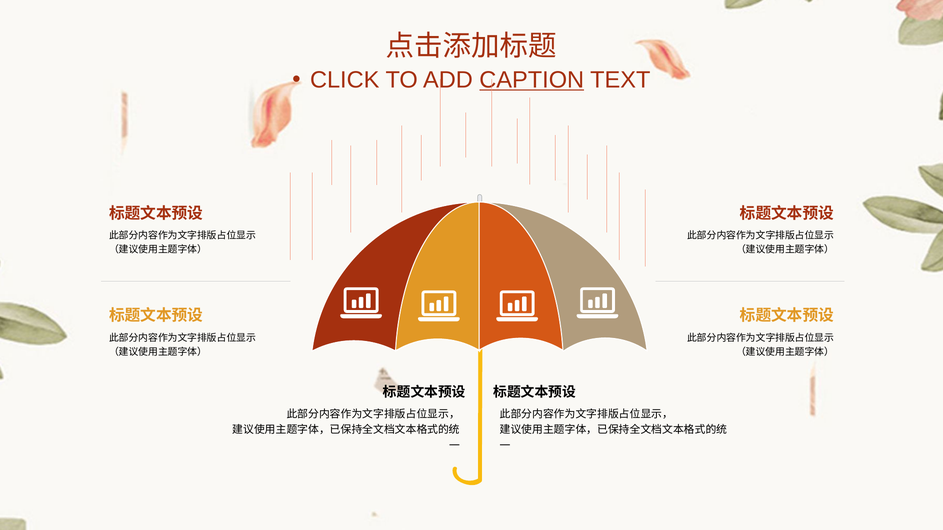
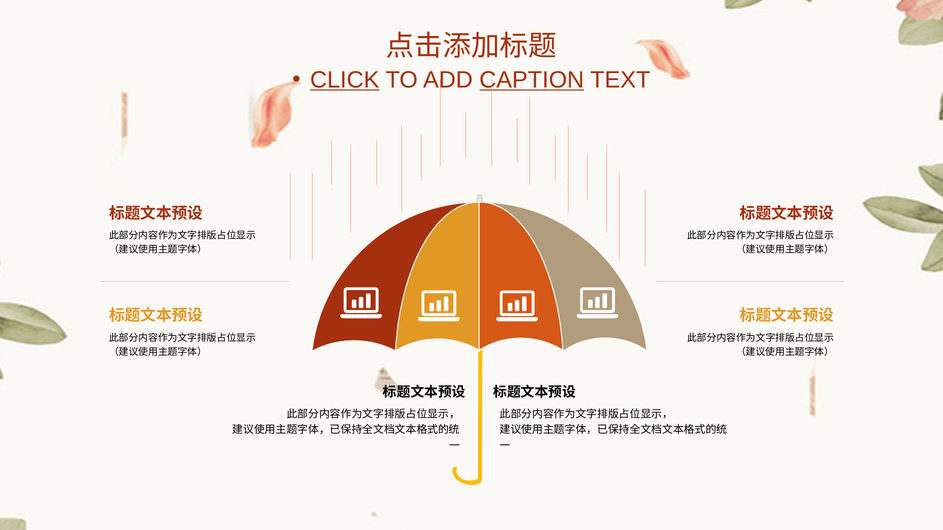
CLICK underline: none -> present (345, 80)
